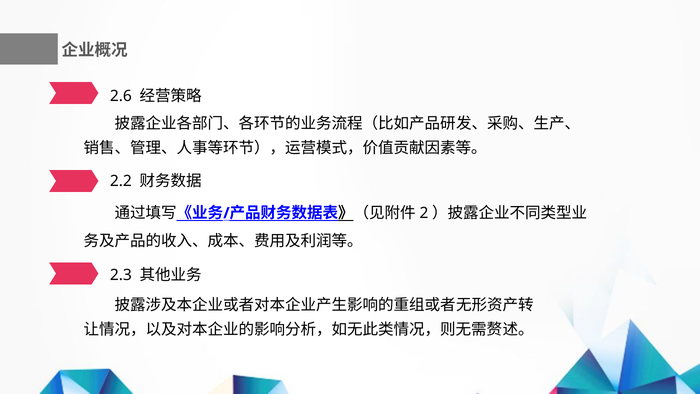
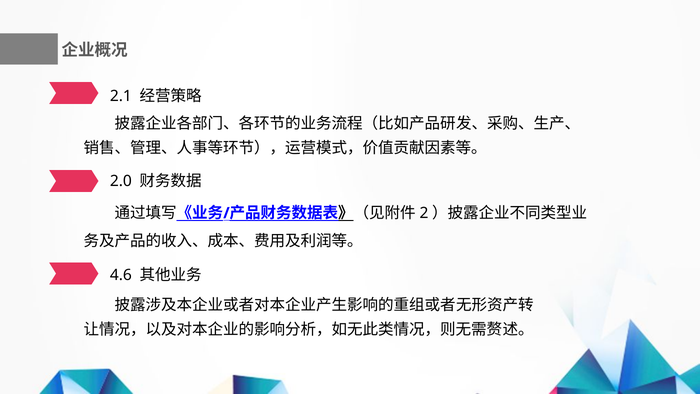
2.6: 2.6 -> 2.1 (121, 96)
2.2: 2.2 -> 2.0 (121, 181)
2.3: 2.3 -> 4.6 (121, 275)
